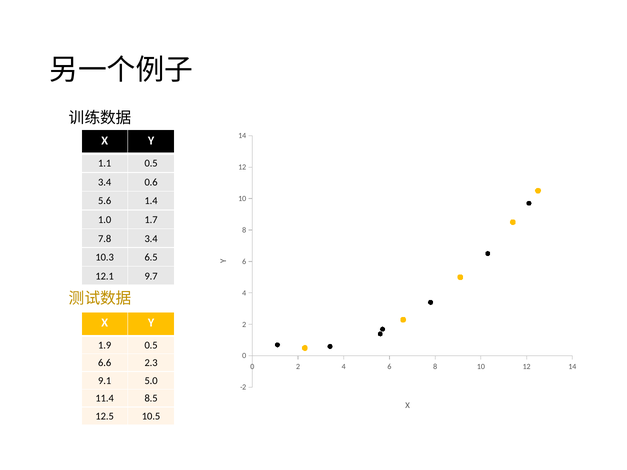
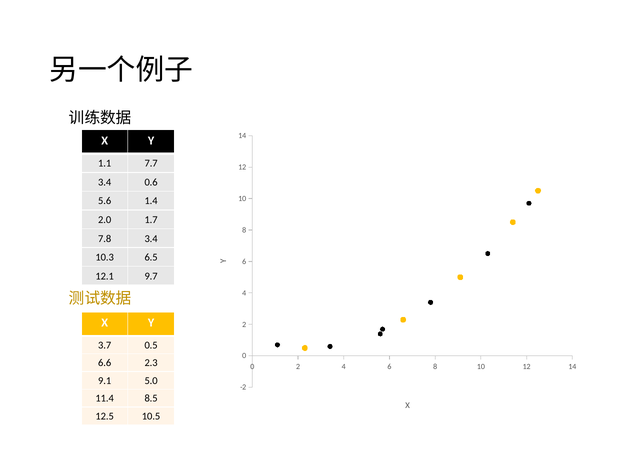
1.1 0.5: 0.5 -> 7.7 (151, 164)
1.0: 1.0 -> 2.0 (105, 220)
1.9: 1.9 -> 3.7 (105, 345)
